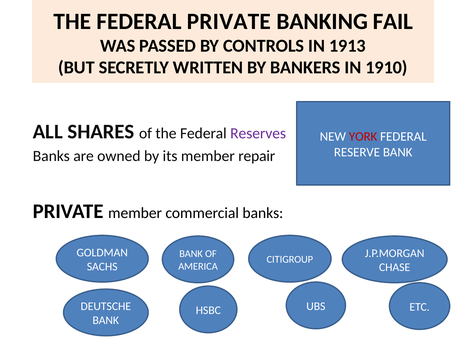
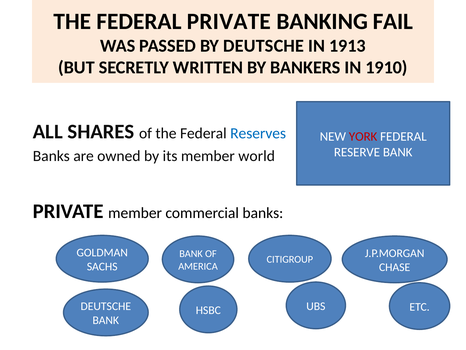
BY CONTROLS: CONTROLS -> DEUTSCHE (264, 46)
Reserves colour: purple -> blue (258, 133)
repair: repair -> world (257, 156)
